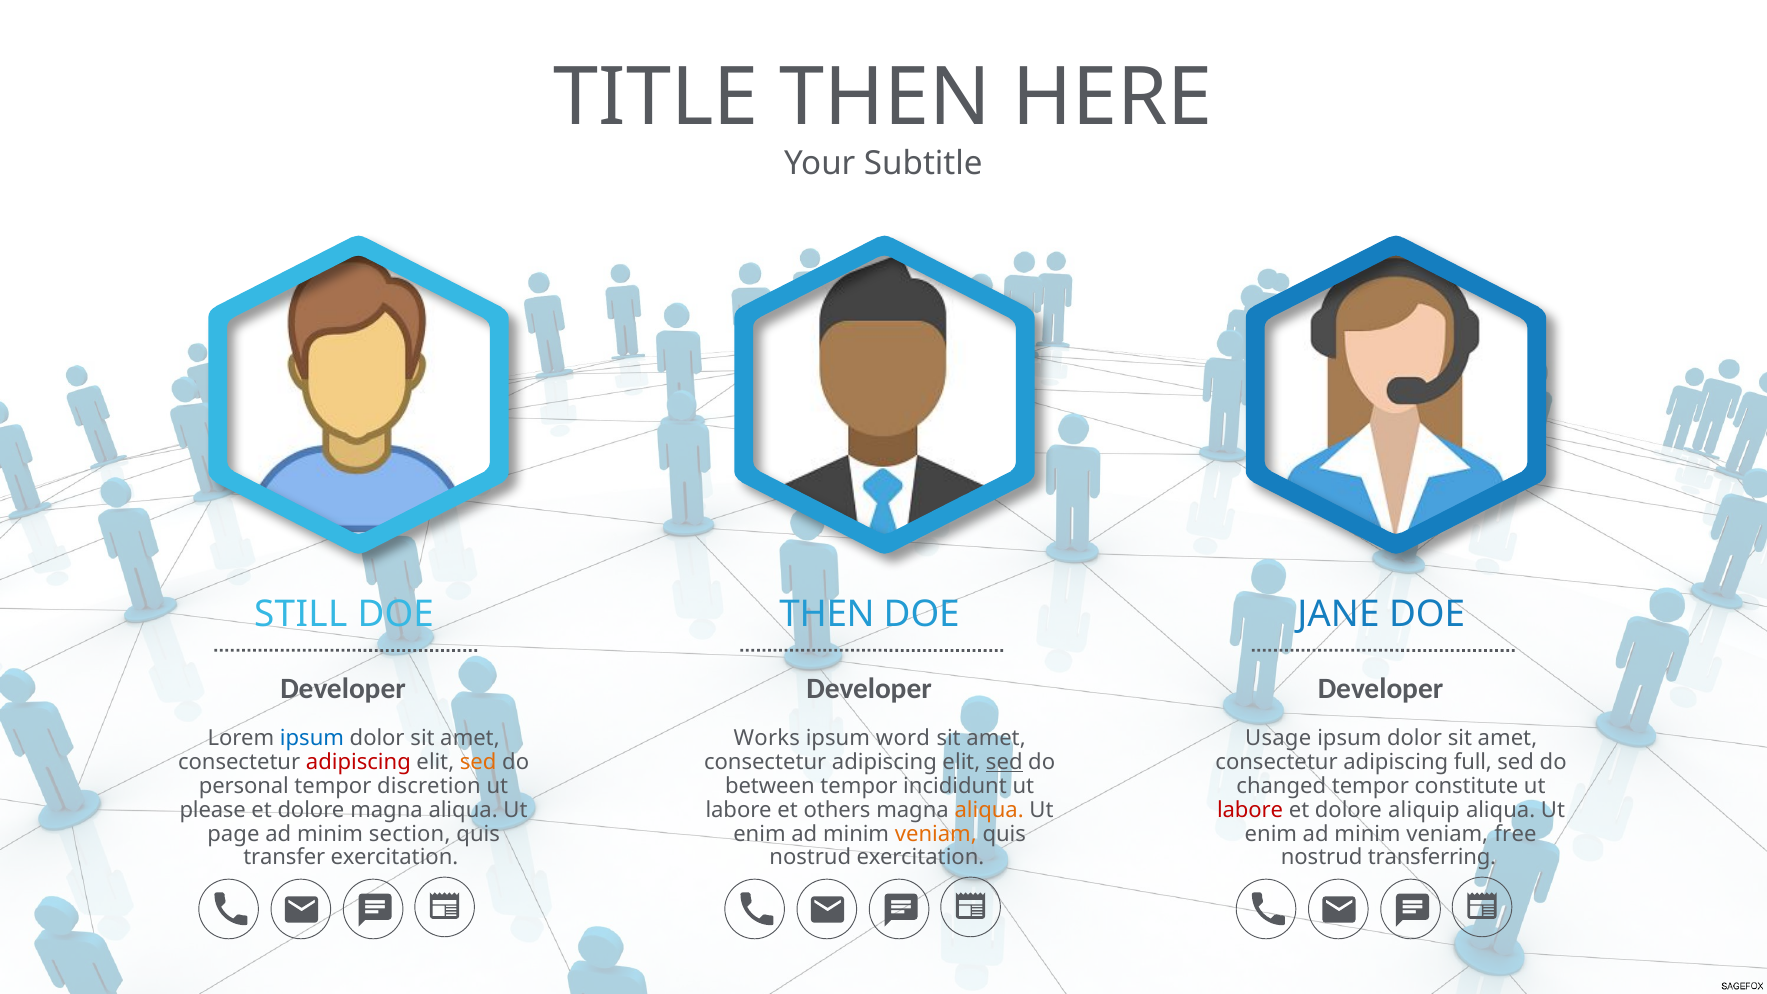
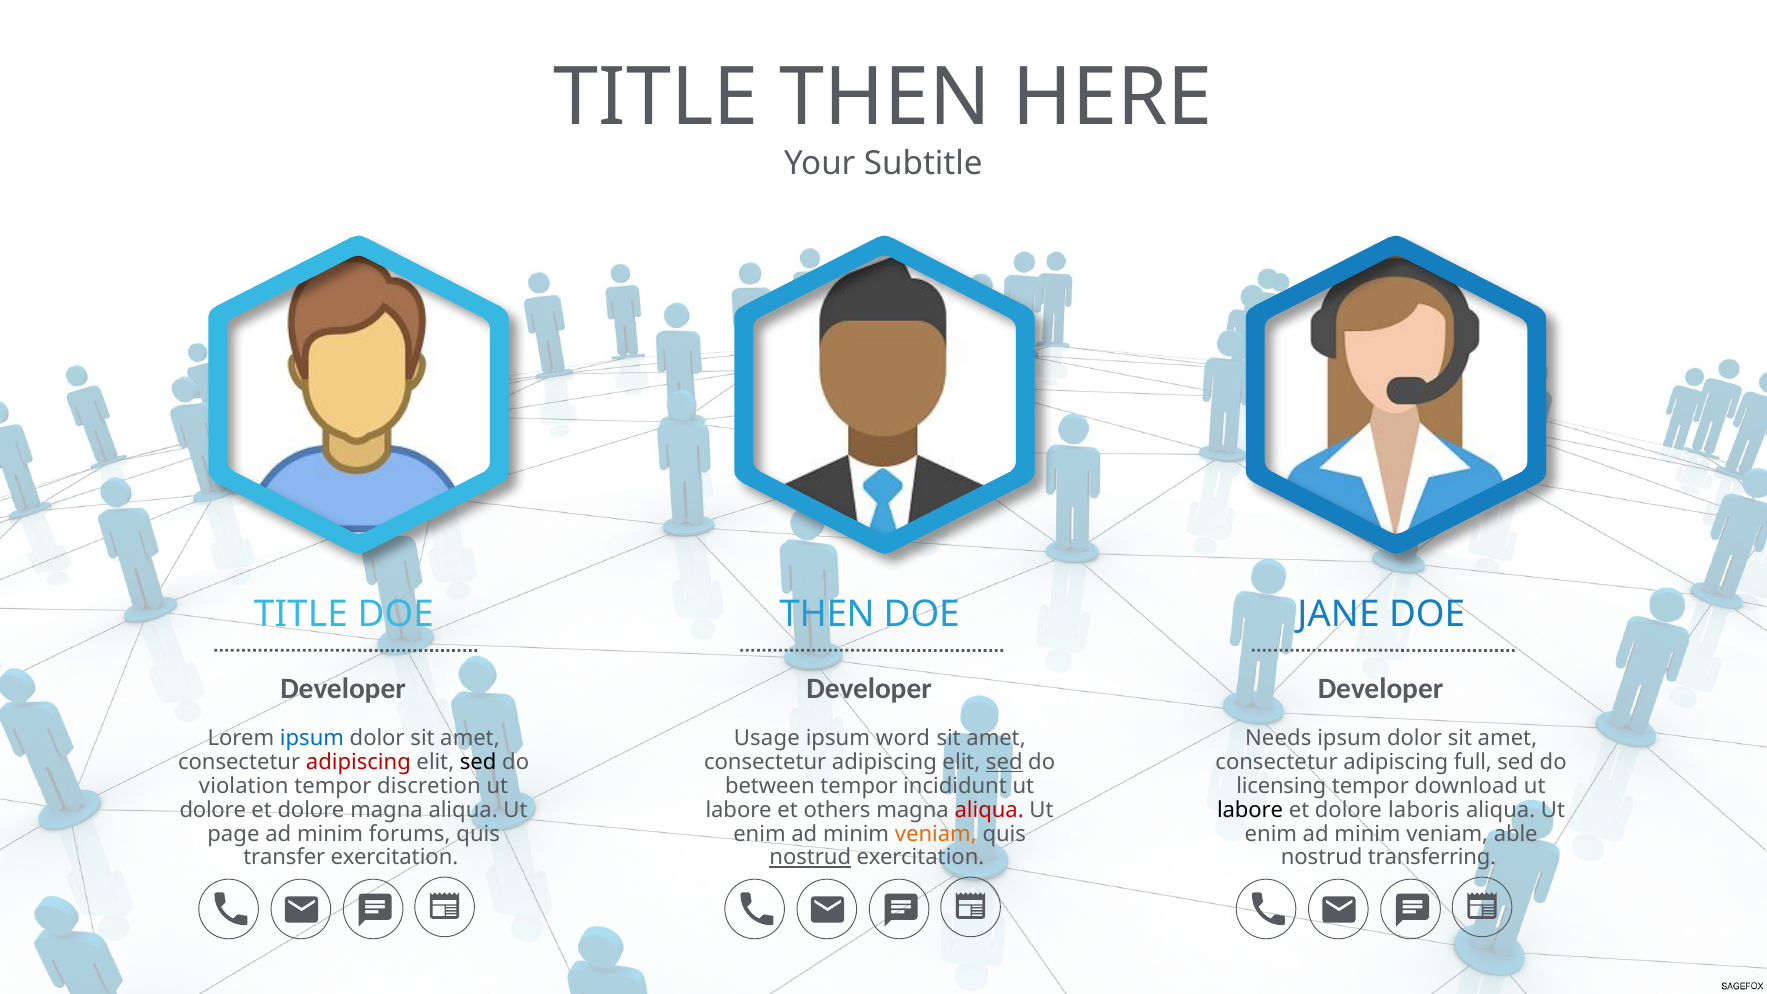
STILL: STILL -> TITLE (301, 615)
Works: Works -> Usage (767, 738)
Usage: Usage -> Needs (1278, 738)
sed colour: orange -> black (478, 762)
personal: personal -> violation (244, 786)
changed: changed -> licensing (1281, 786)
constitute: constitute -> download (1466, 786)
please: please -> dolore (213, 810)
aliqua colour: orange -> red (989, 810)
labore colour: red -> black (1250, 810)
aliquip: aliquip -> laboris (1424, 810)
section: section -> forums (410, 834)
free: free -> able (1516, 834)
nostrud underline: none -> present (810, 858)
